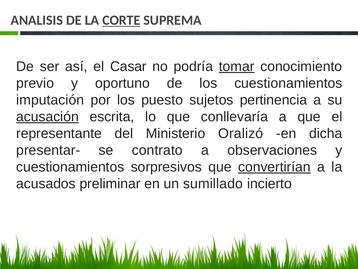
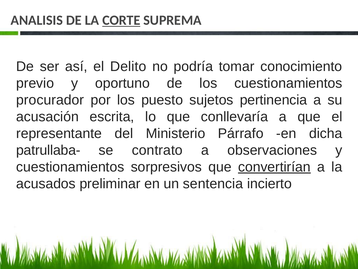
Casar: Casar -> Delito (128, 66)
tomar underline: present -> none (237, 66)
imputación: imputación -> procurador (50, 100)
acusación underline: present -> none (47, 117)
Oralizó: Oralizó -> Párrafo (241, 133)
presentar-: presentar- -> patrullaba- (48, 150)
sumillado: sumillado -> sentencia (213, 183)
